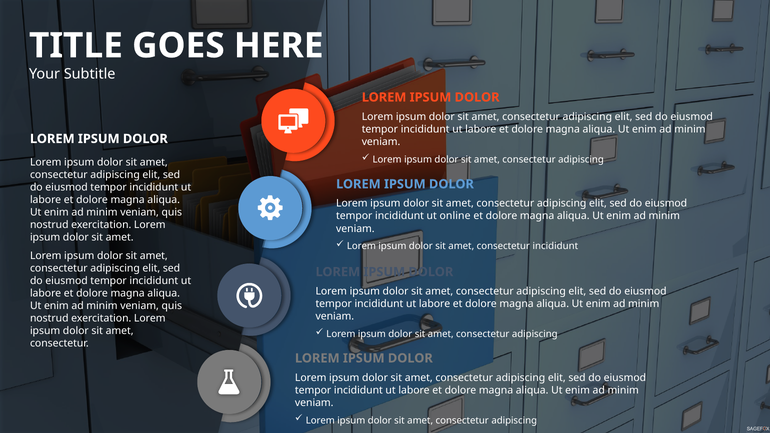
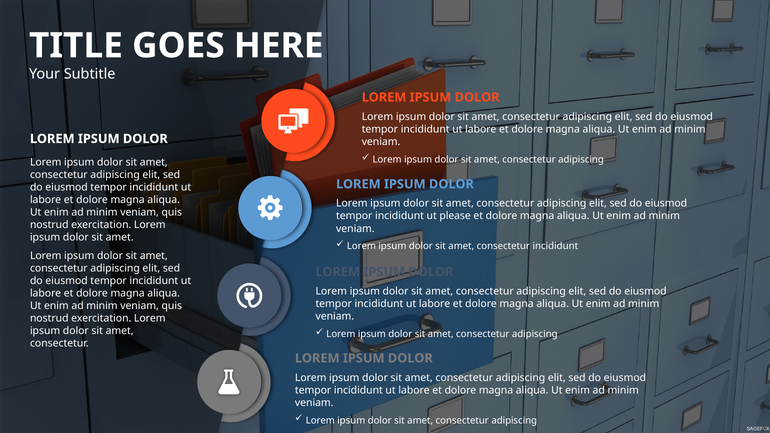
online: online -> please (455, 216)
